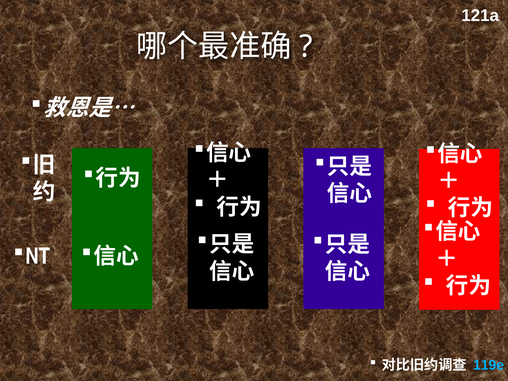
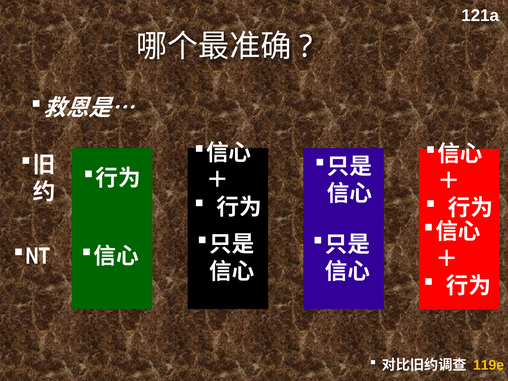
119e colour: light blue -> yellow (489, 365)
